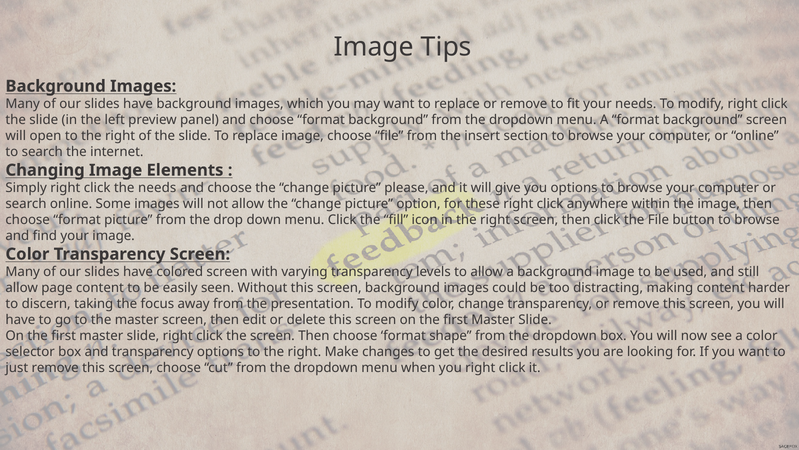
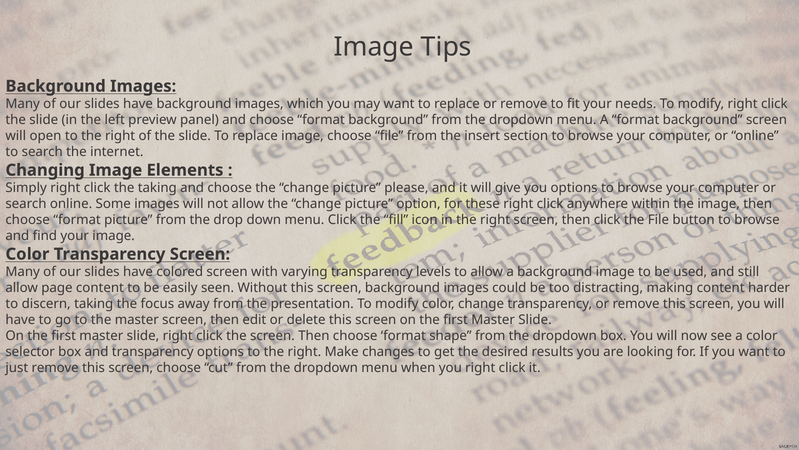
the needs: needs -> taking (157, 188)
